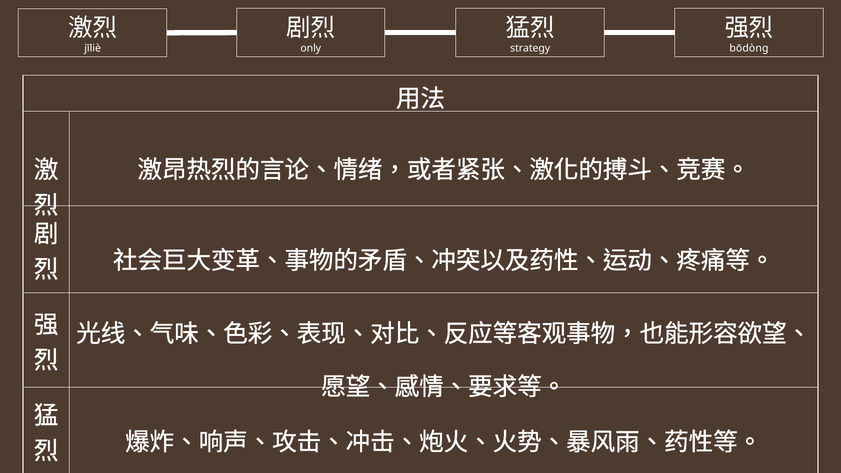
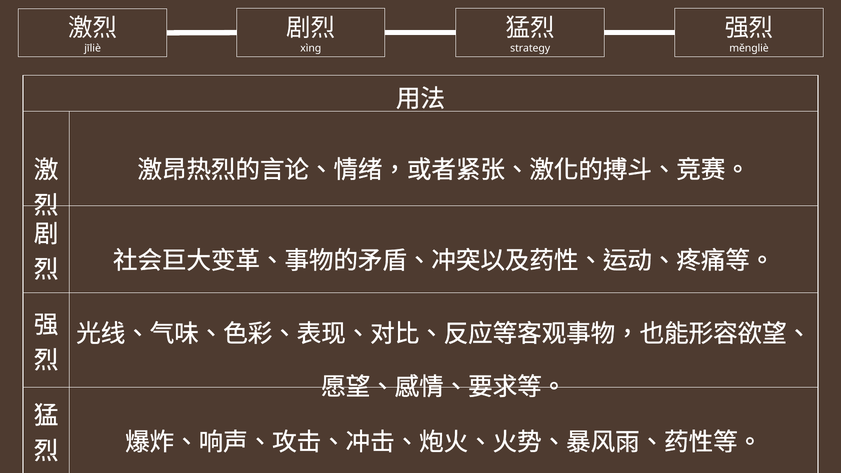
only: only -> xìng (311, 48)
bōdòng: bōdòng -> měngliè (749, 48)
